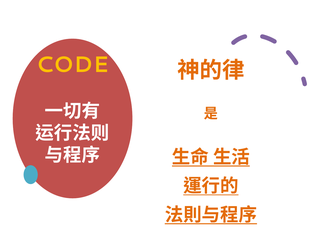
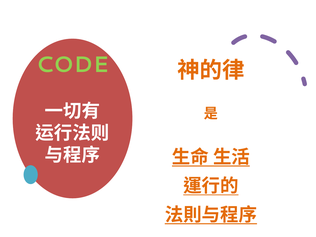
CODE colour: yellow -> light green (72, 65)
